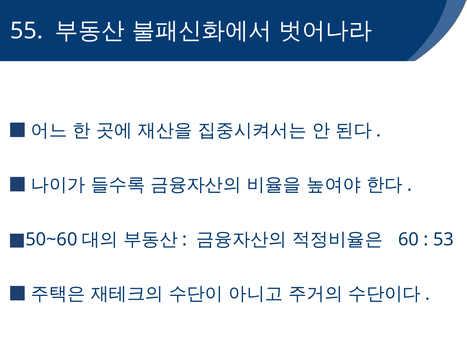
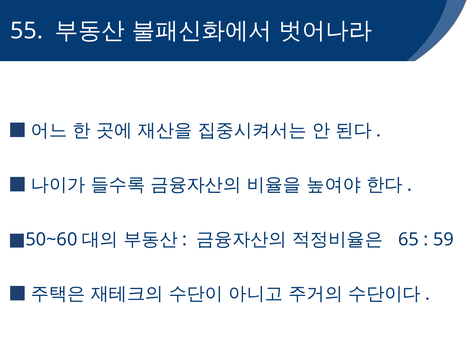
60: 60 -> 65 (408, 240)
53: 53 -> 59 (443, 240)
